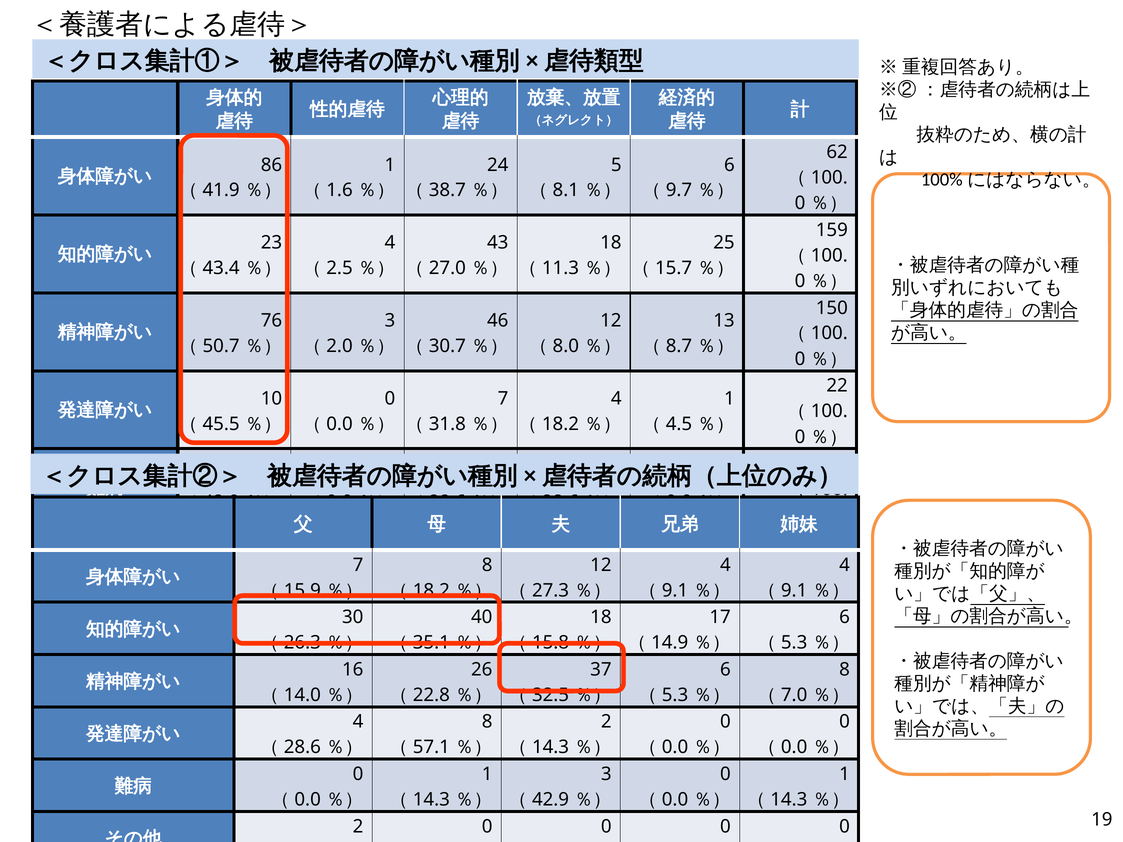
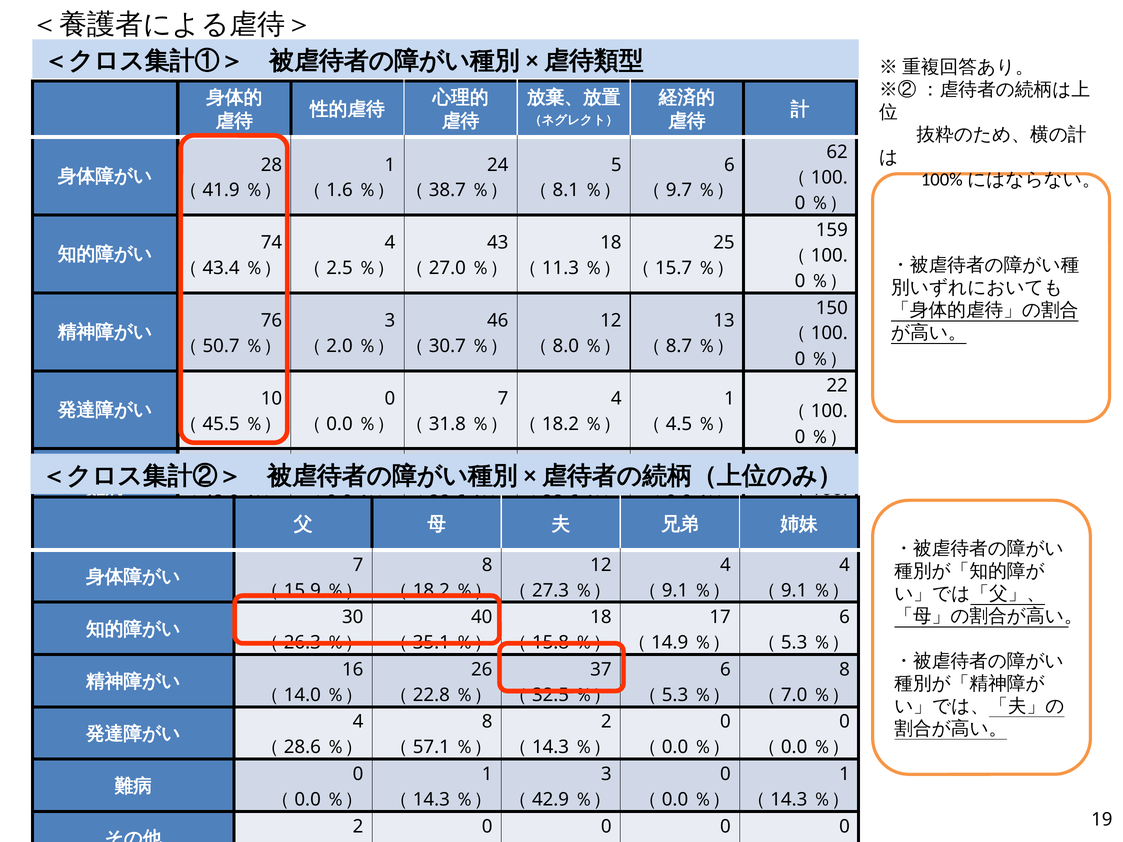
86: 86 -> 28 (271, 165)
23: 23 -> 74 (271, 243)
